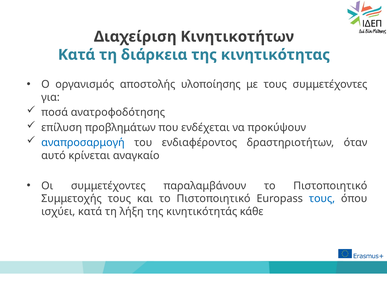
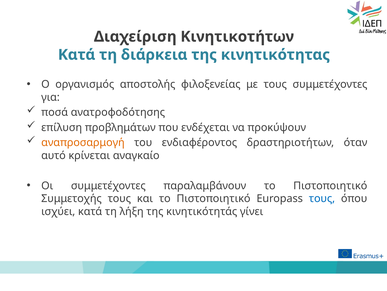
υλοποίησης: υλοποίησης -> φιλοξενείας (211, 84)
αναπροσαρμογή colour: blue -> orange (83, 142)
κάθε: κάθε -> γίνει (252, 211)
